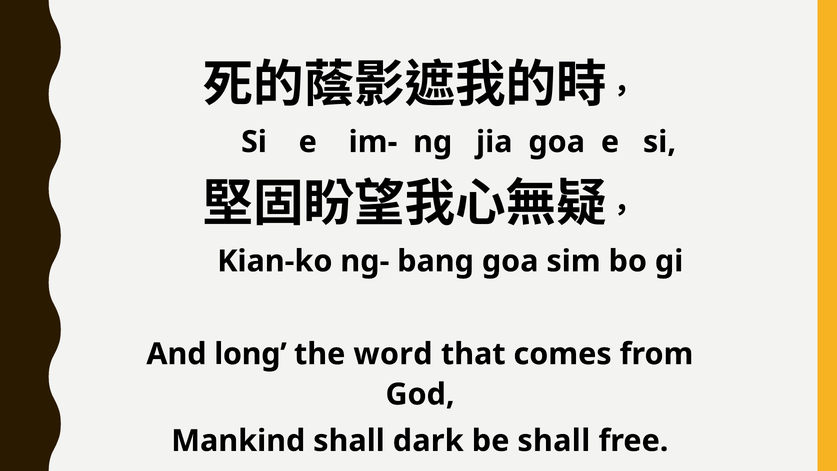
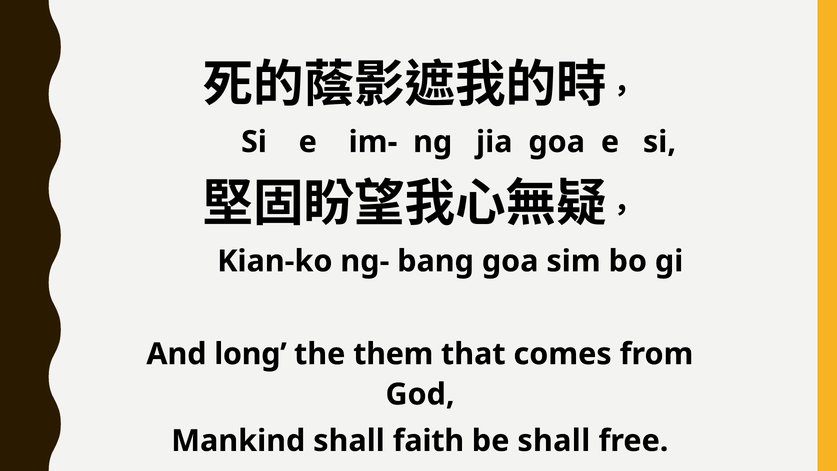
word: word -> them (393, 354)
dark: dark -> faith (428, 441)
